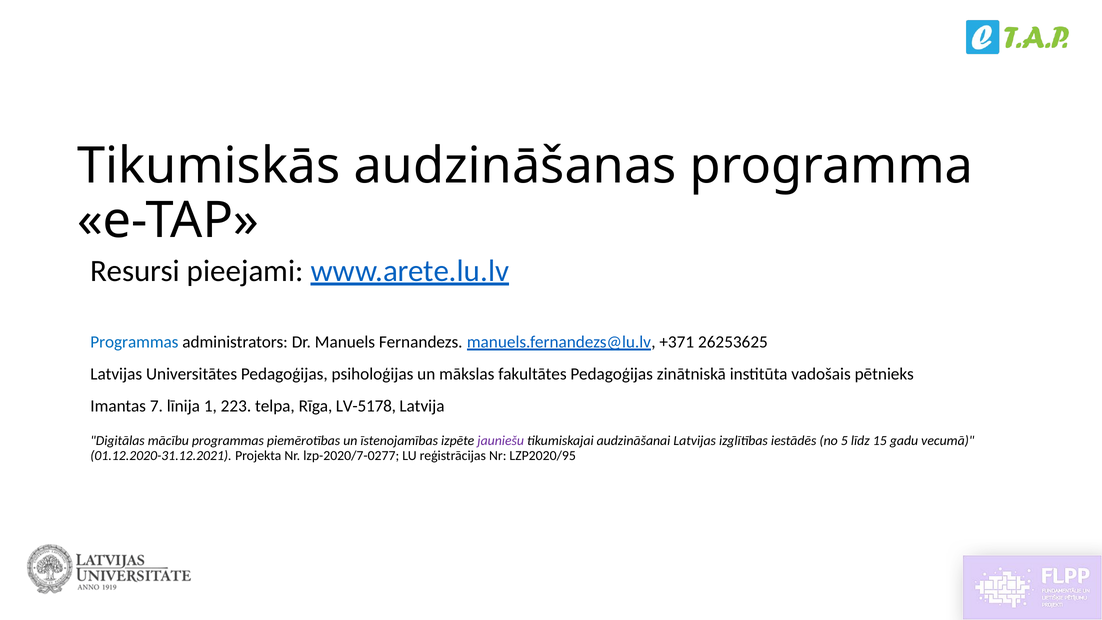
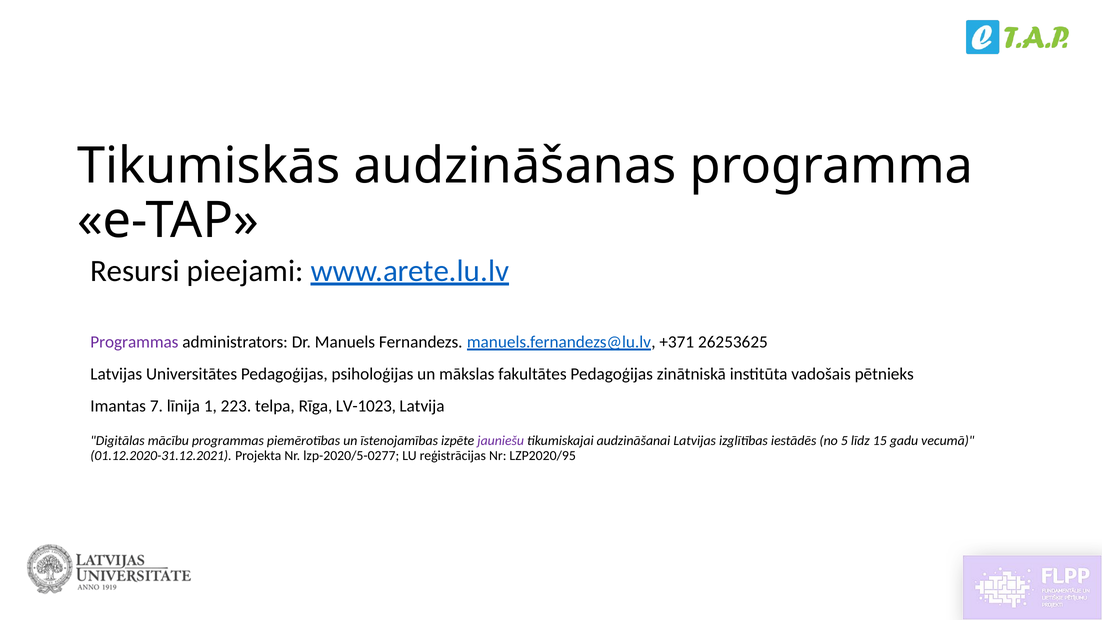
Programmas colour: blue -> purple (134, 342)
LV-5178: LV-5178 -> LV-1023 (366, 406)
lzp-2020/7-0277: lzp-2020/7-0277 -> lzp-2020/5-0277 (351, 456)
